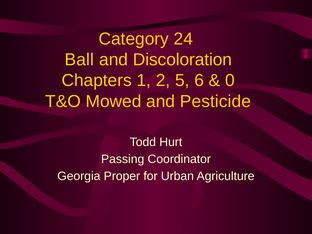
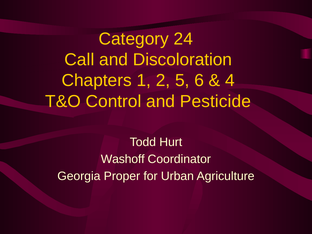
Ball: Ball -> Call (79, 60)
0: 0 -> 4 (230, 80)
Mowed: Mowed -> Control (114, 101)
Passing: Passing -> Washoff (123, 159)
